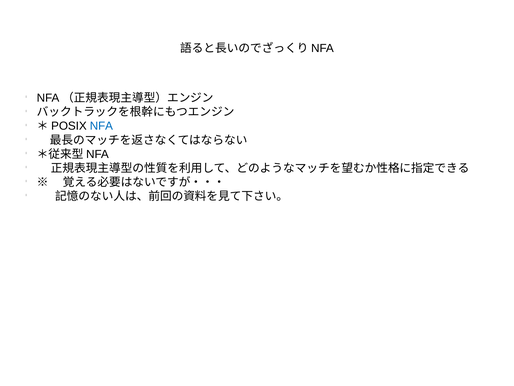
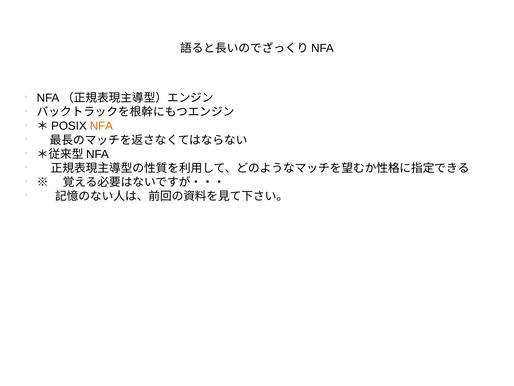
NFA colour: blue -> orange (101, 126)
